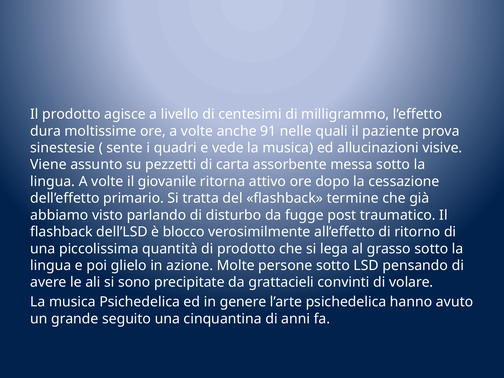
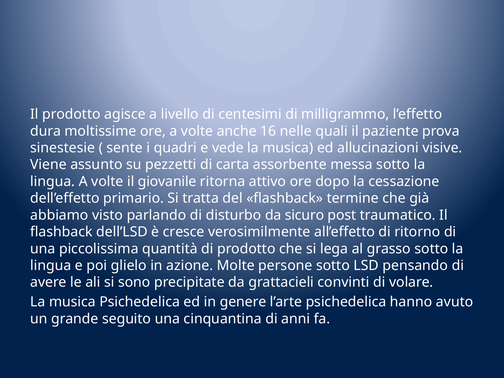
91: 91 -> 16 (268, 131)
fugge: fugge -> sicuro (305, 215)
blocco: blocco -> cresce (184, 232)
